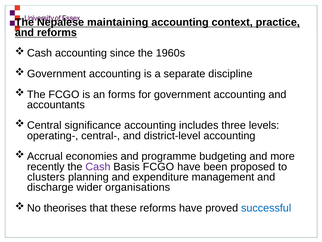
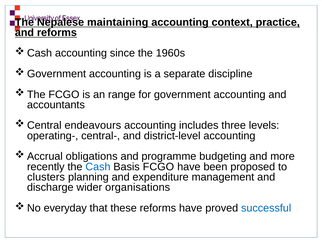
forms: forms -> range (122, 94)
significance: significance -> endeavours (93, 125)
economies: economies -> obligations (92, 156)
Cash colour: purple -> blue (98, 166)
theorises: theorises -> everyday (65, 208)
